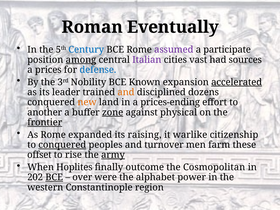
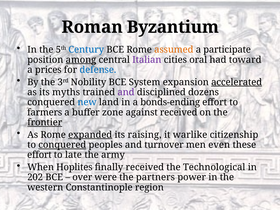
Eventually: Eventually -> Byzantium (173, 27)
assumed colour: purple -> orange (174, 50)
vast: vast -> oral (198, 60)
sources: sources -> toward (245, 60)
Known: Known -> System (145, 82)
leader: leader -> myths (66, 92)
and colour: orange -> purple (126, 92)
new colour: orange -> blue (87, 102)
prices-ending: prices-ending -> bonds-ending (170, 102)
another: another -> farmers (45, 112)
zone underline: present -> none (113, 112)
against physical: physical -> received (179, 112)
expanded underline: none -> present (90, 135)
farm: farm -> even (219, 145)
offset: offset -> effort (39, 155)
rise: rise -> late (73, 155)
army underline: present -> none (113, 155)
finally outcome: outcome -> received (145, 167)
Cosmopolitan: Cosmopolitan -> Technological (214, 167)
BCE underline: present -> none (54, 177)
alphabet: alphabet -> partners (155, 177)
